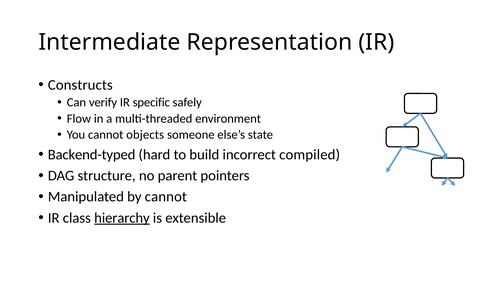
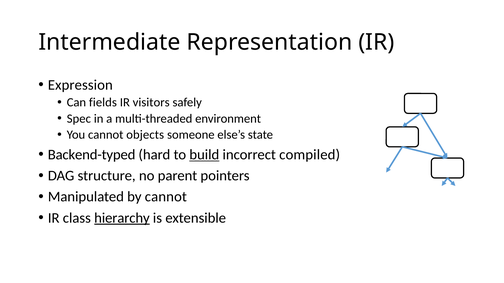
Constructs: Constructs -> Expression (80, 85)
verify: verify -> fields (103, 103)
specific: specific -> visitors (151, 103)
Flow: Flow -> Spec (79, 119)
build underline: none -> present (204, 155)
